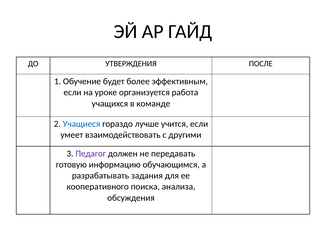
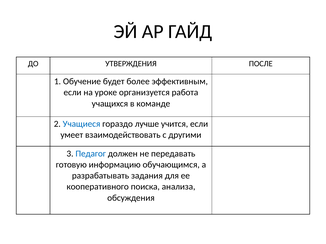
Педагог colour: purple -> blue (91, 154)
